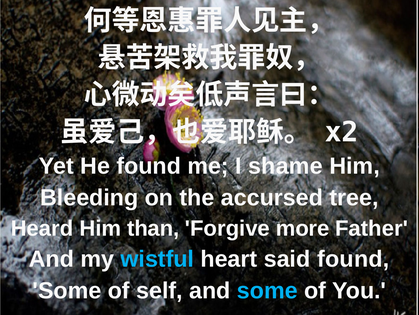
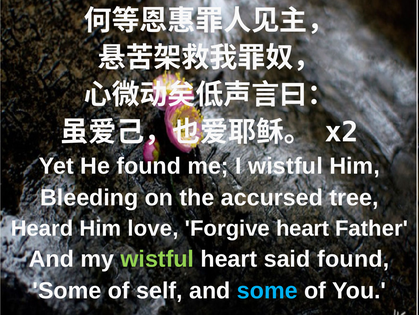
I shame: shame -> wistful (285, 166)
than: than -> love (153, 228)
Forgive more: more -> heart (303, 228)
wistful colour: light blue -> light green (157, 259)
